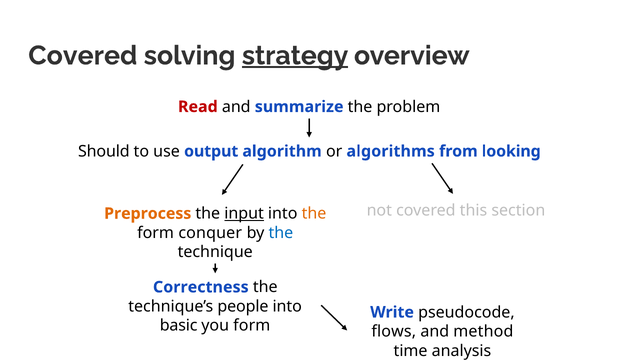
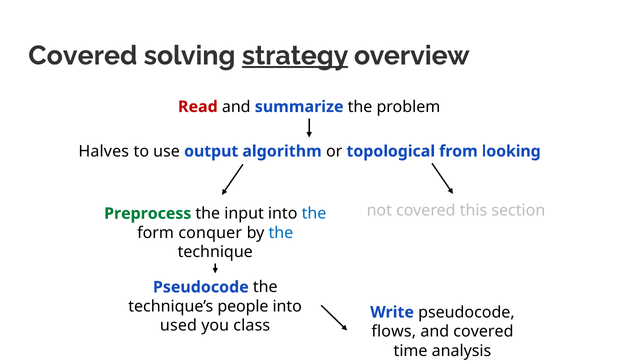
Should: Should -> Halves (104, 151)
algorithms: algorithms -> topological (391, 151)
Preprocess colour: orange -> green (148, 213)
input underline: present -> none (244, 213)
the colour: orange -> blue (314, 213)
Correctness: Correctness -> Pseudocode (201, 287)
basic: basic -> used (178, 325)
you form: form -> class (252, 325)
and method: method -> covered (483, 331)
